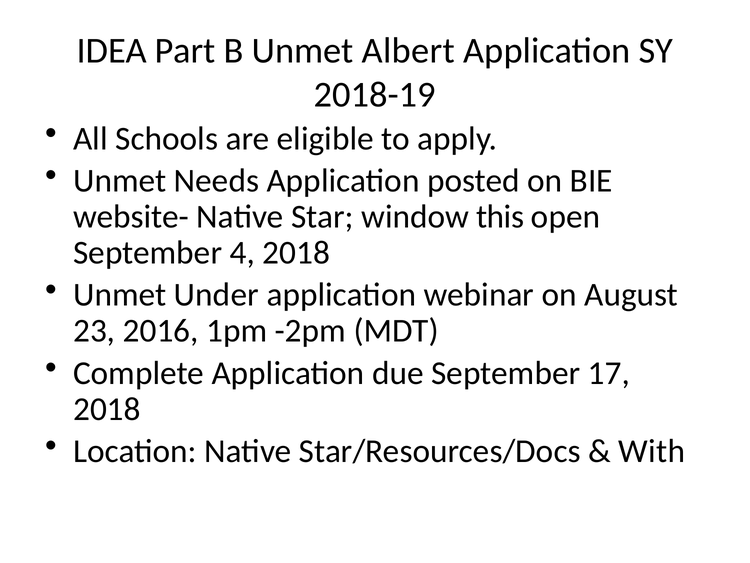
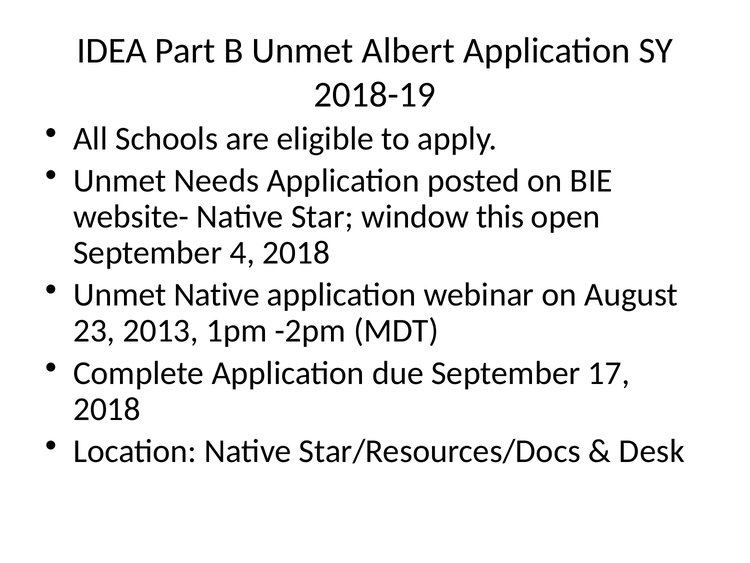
Unmet Under: Under -> Native (217, 295)
2016: 2016 -> 2013 (161, 331)
With: With -> Desk (652, 451)
